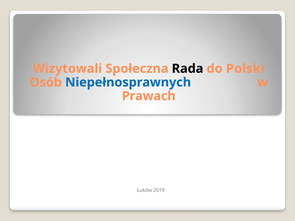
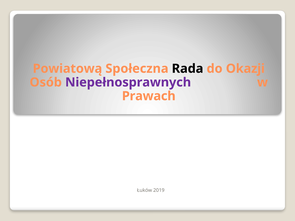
Wizytowali: Wizytowali -> Powiatową (67, 69)
Polski: Polski -> Okazji (245, 69)
Niepełnosprawnych colour: blue -> purple (128, 82)
